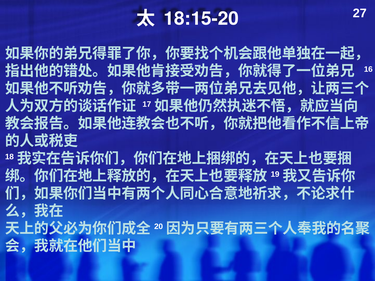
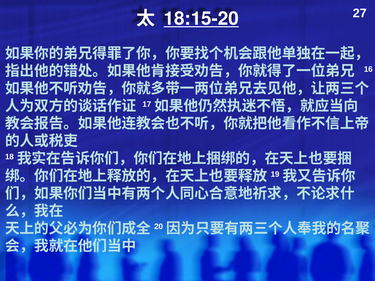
18:15-20 underline: none -> present (201, 19)
